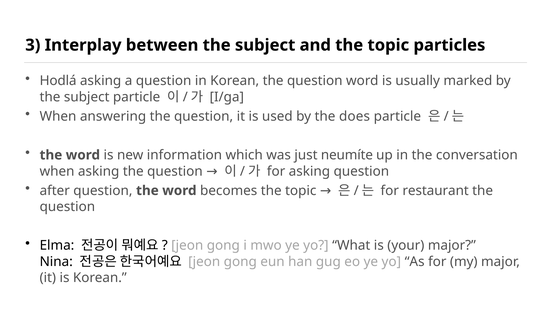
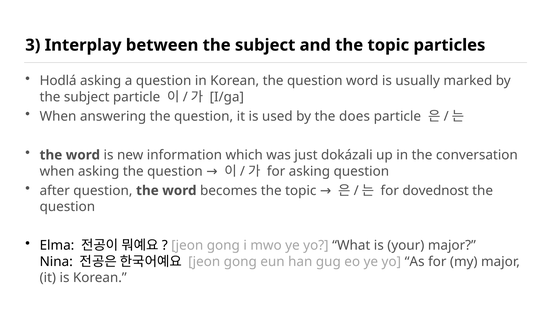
neumíte: neumíte -> dokázali (347, 155)
restaurant: restaurant -> dovednost (436, 191)
